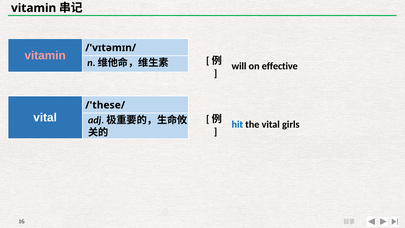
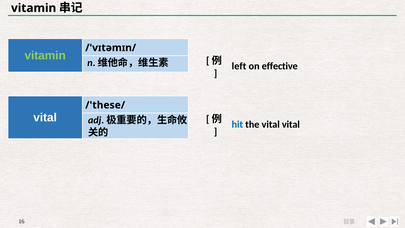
vitamin colour: pink -> light green (45, 55)
will: will -> left (239, 66)
vital girls: girls -> vital (291, 124)
